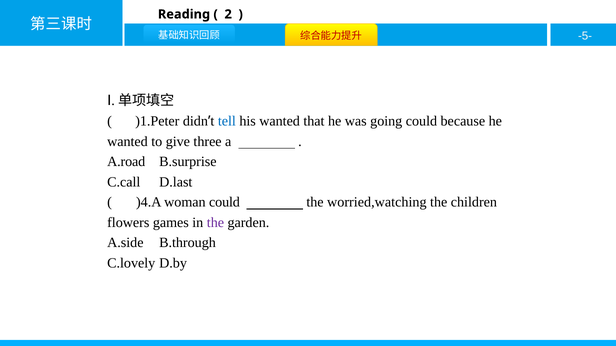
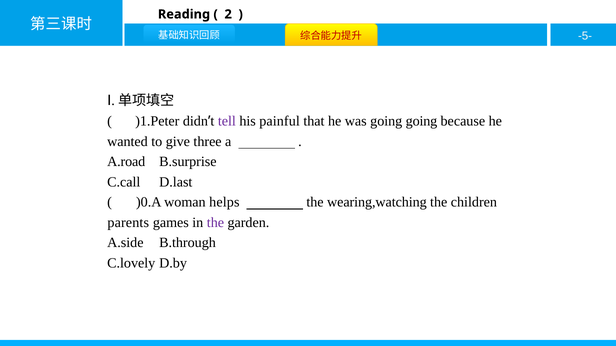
tell colour: blue -> purple (227, 121)
his wanted: wanted -> painful (280, 121)
going could: could -> going (422, 121)
)4.A: )4.A -> )0.A (149, 203)
woman could: could -> helps (224, 203)
worried,watching: worried,watching -> wearing,watching (377, 203)
flowers: flowers -> parents (128, 223)
